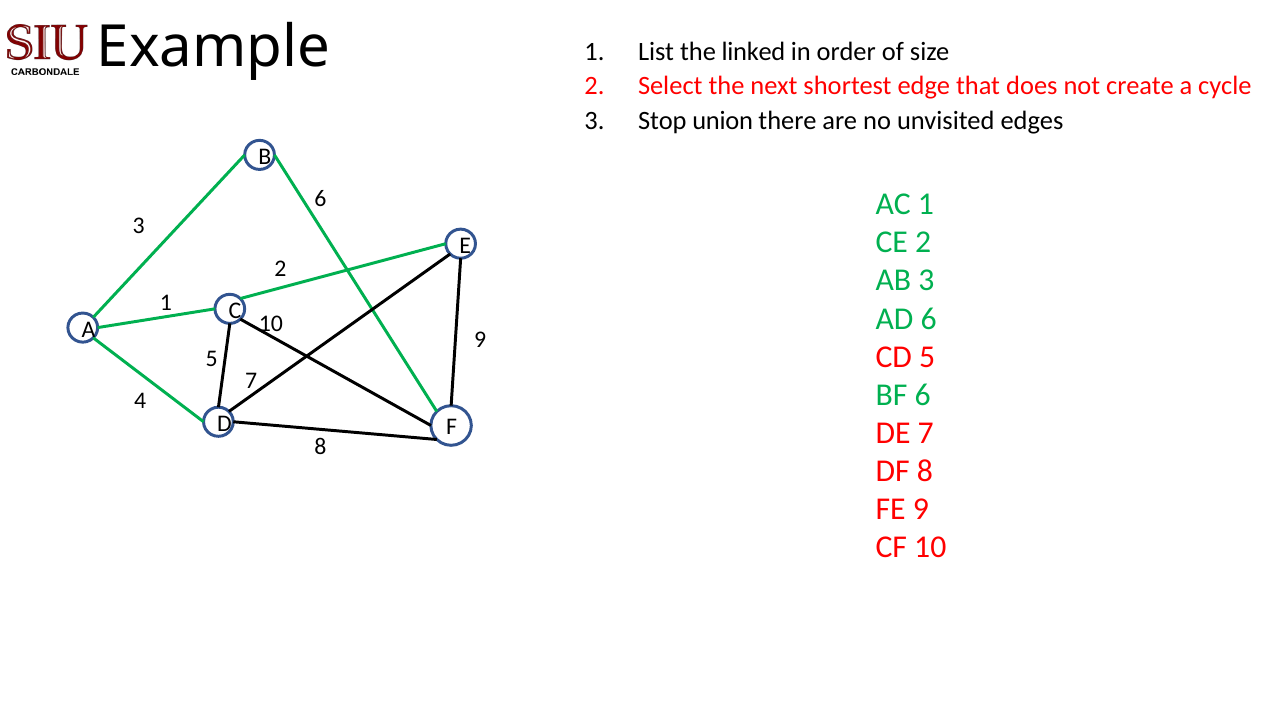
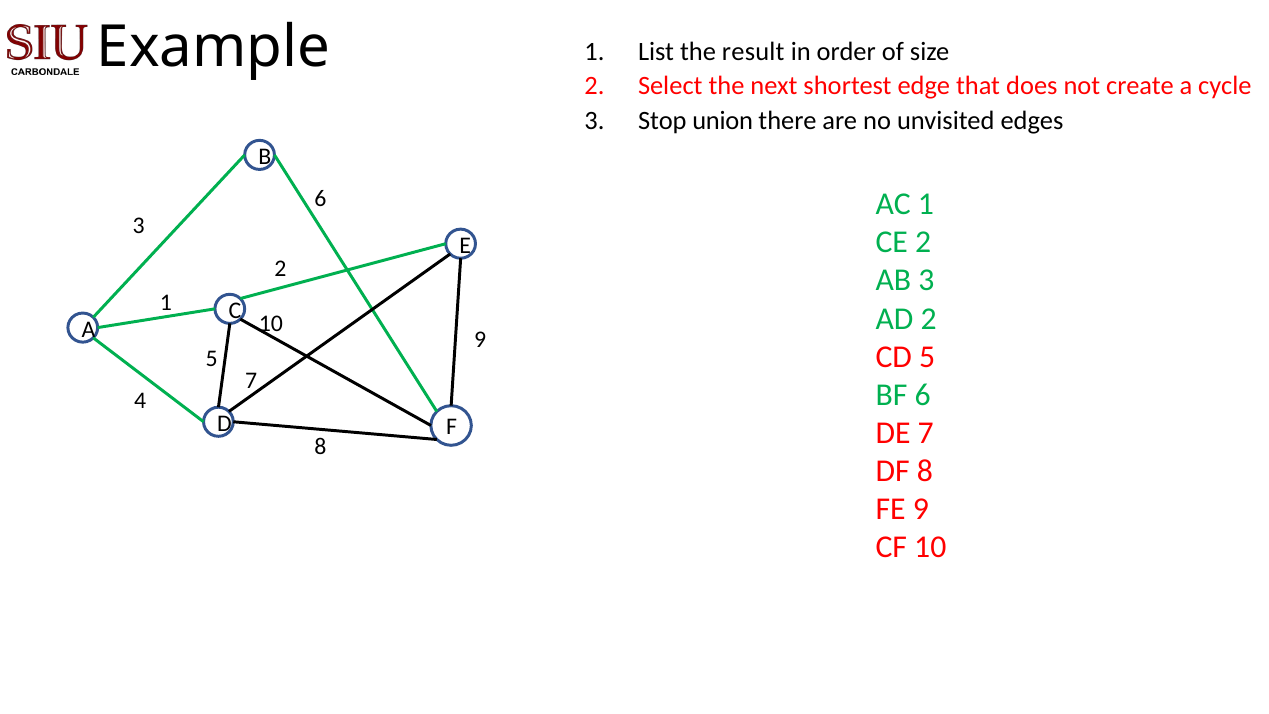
linked: linked -> result (753, 52)
AD 6: 6 -> 2 (929, 319)
